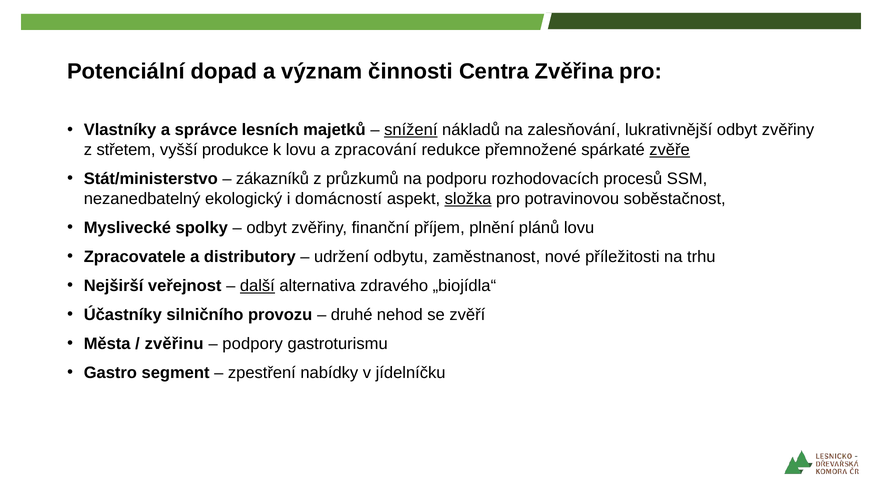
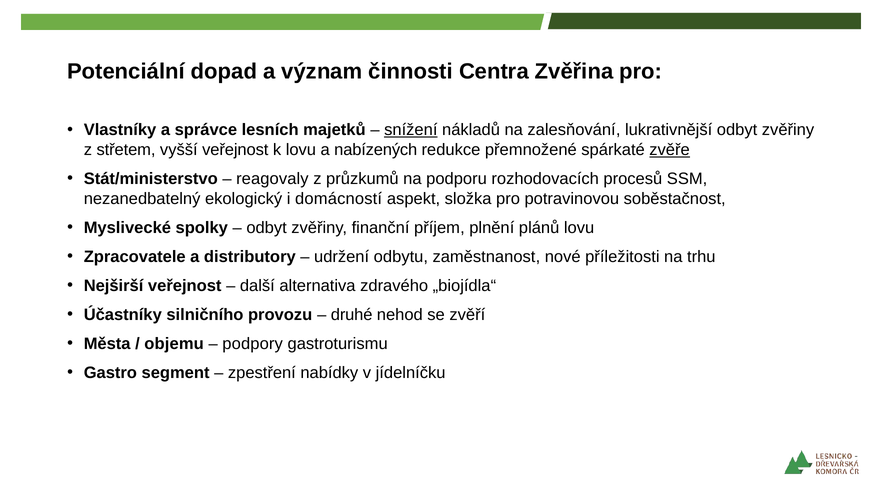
vyšší produkce: produkce -> veřejnost (235, 150)
zpracování: zpracování -> nabízených (376, 150)
zákazníků: zákazníků -> reagovaly (272, 179)
složka underline: present -> none (468, 199)
další underline: present -> none (257, 286)
zvěřinu: zvěřinu -> objemu (174, 344)
